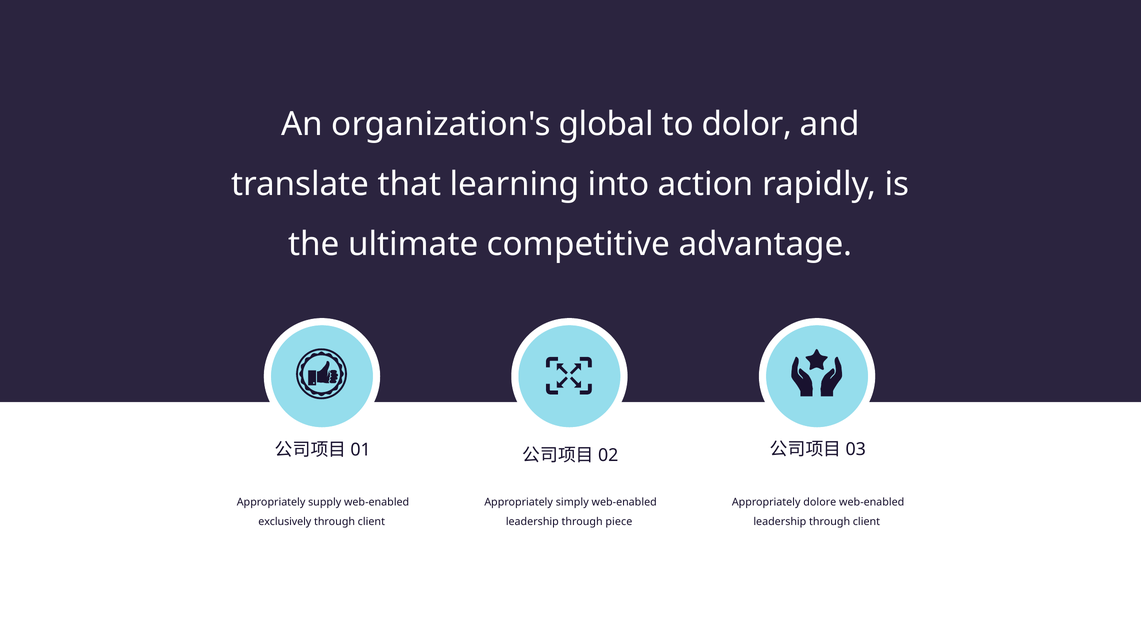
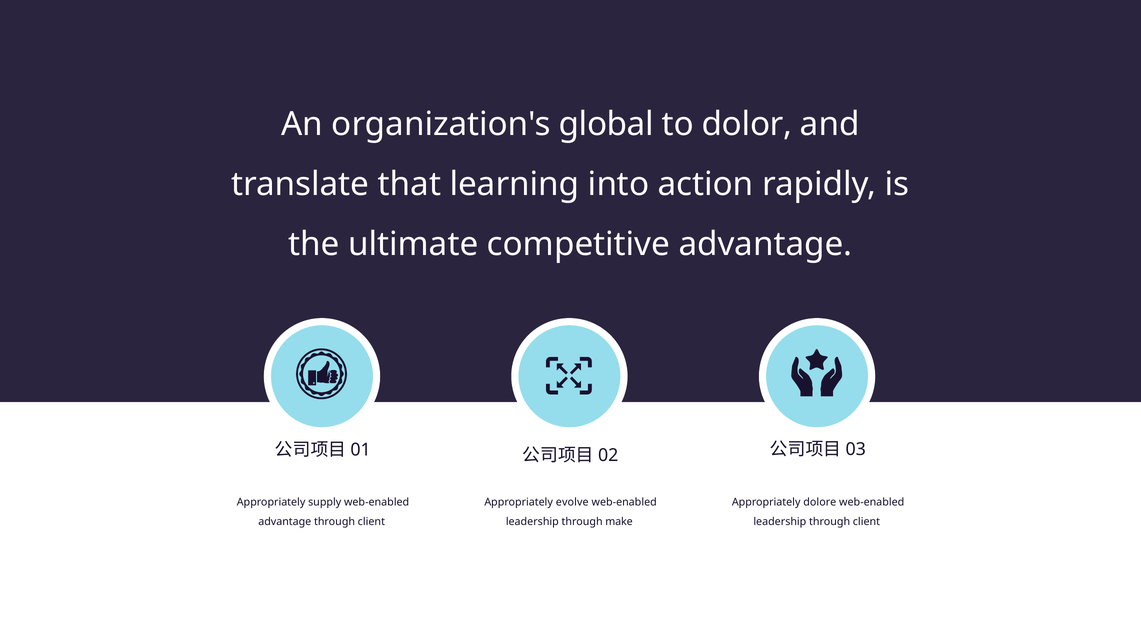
simply: simply -> evolve (572, 502)
exclusively: exclusively -> advantage (285, 522)
piece: piece -> make (619, 522)
